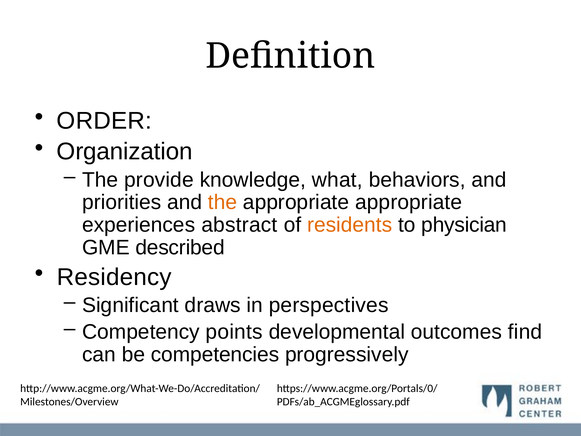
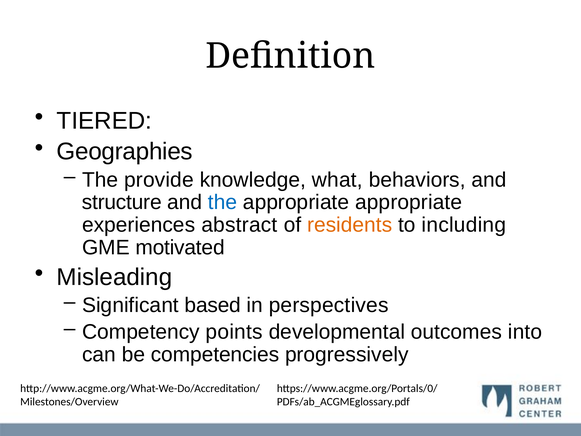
ORDER: ORDER -> TIERED (104, 121)
Organization: Organization -> Geographies (125, 152)
priorities: priorities -> structure (122, 202)
the colour: orange -> blue (223, 202)
physician: physician -> including (464, 225)
described: described -> motivated (180, 248)
Residency: Residency -> Misleading (114, 277)
draws: draws -> based (213, 305)
find: find -> into (525, 332)
